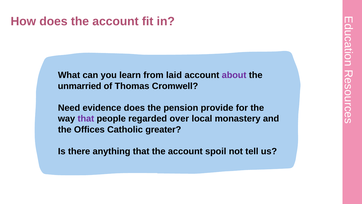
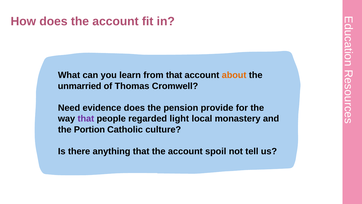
from laid: laid -> that (174, 75)
about colour: purple -> orange (234, 75)
over: over -> light (179, 118)
Offices: Offices -> Portion (89, 129)
greater: greater -> culture (163, 129)
